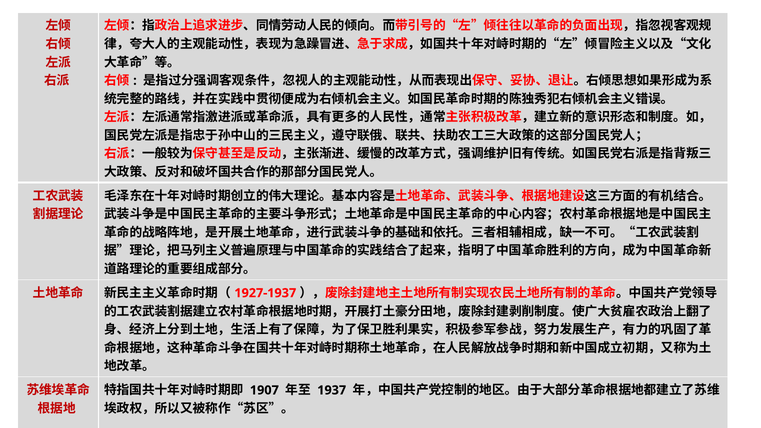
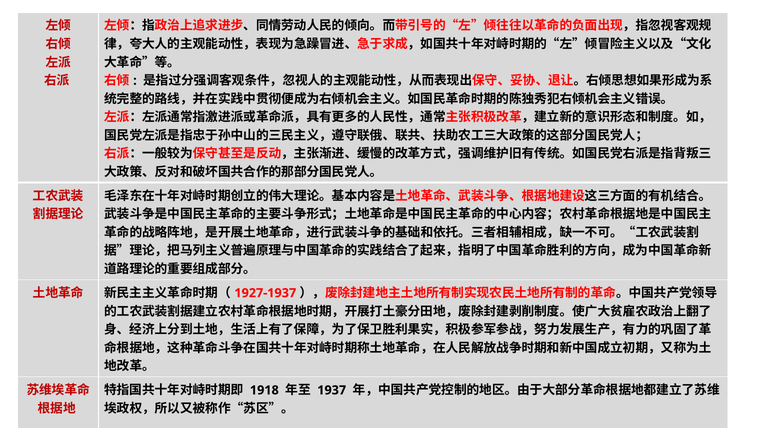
1907: 1907 -> 1918 (264, 390)
